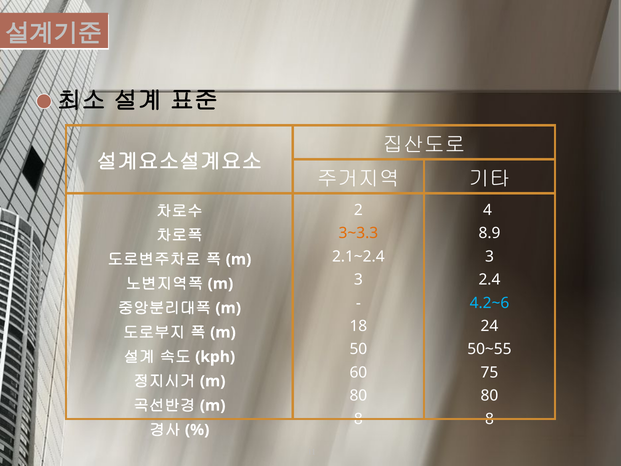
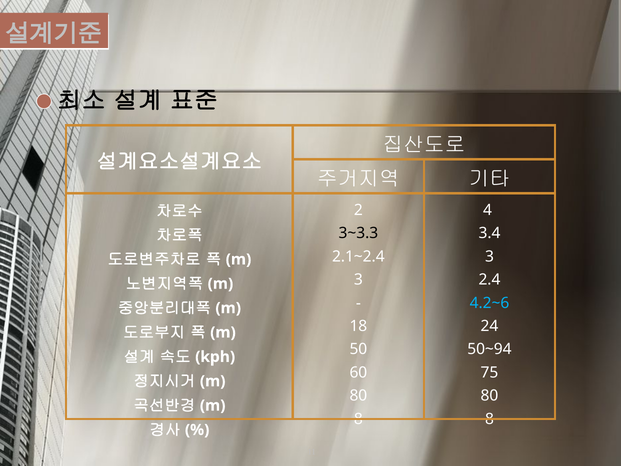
3~3.3 colour: orange -> black (358, 233)
8.9: 8.9 -> 3.4 (490, 233)
50~55: 50~55 -> 50~94 (489, 349)
